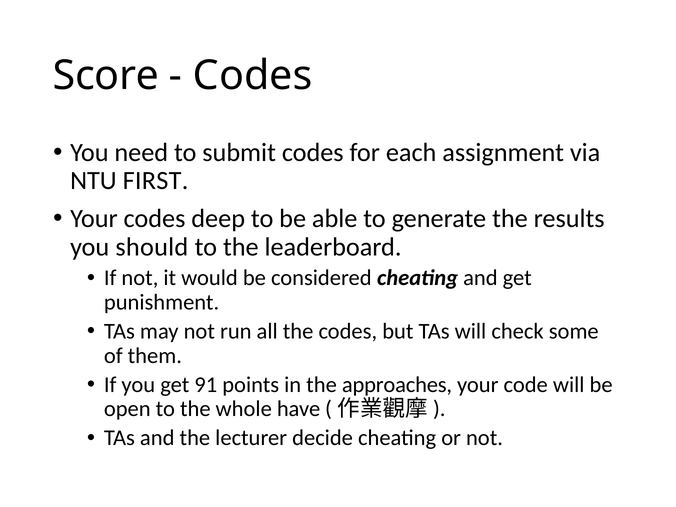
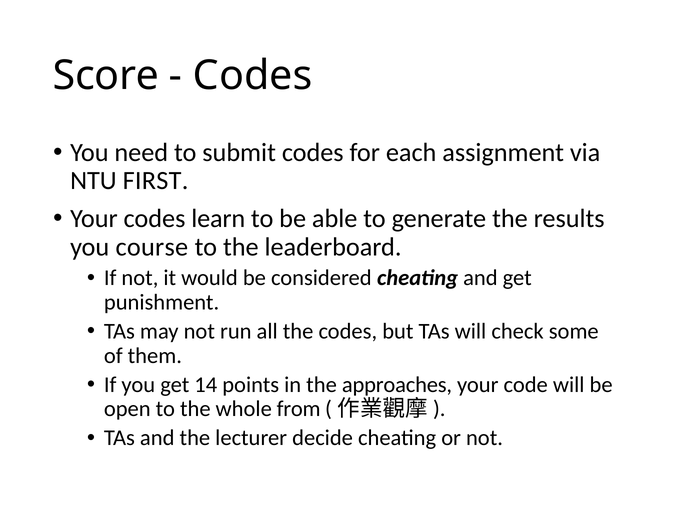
deep: deep -> learn (218, 219)
should: should -> course (152, 247)
91: 91 -> 14 (206, 385)
have: have -> from (299, 409)
